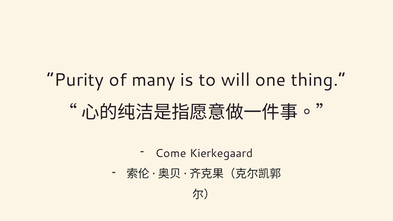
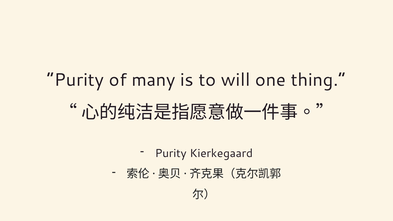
Come: Come -> Purity (171, 153)
